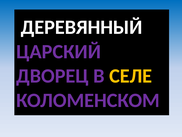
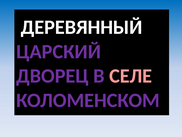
СЕЛЕ colour: yellow -> pink (131, 76)
